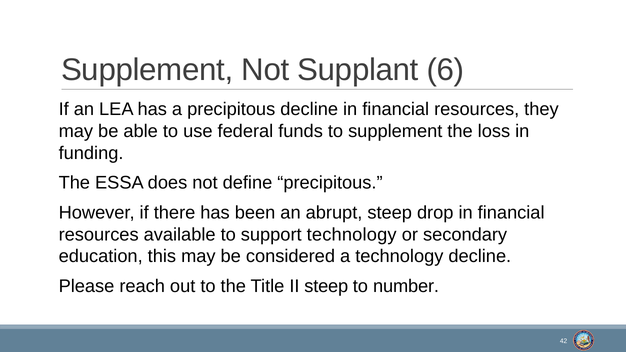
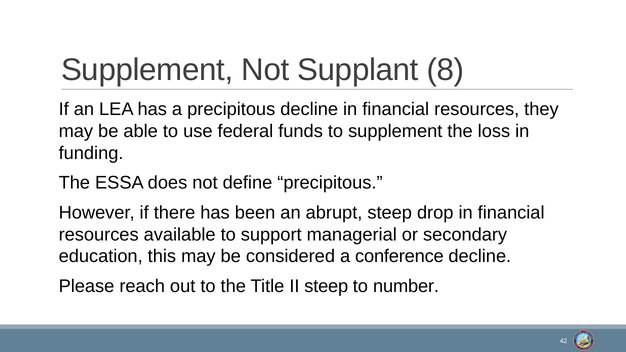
6: 6 -> 8 (445, 70)
support technology: technology -> managerial (352, 235)
a technology: technology -> conference (399, 257)
